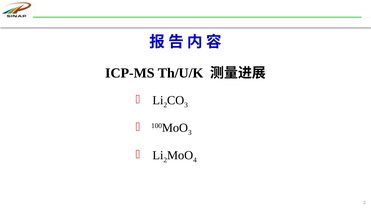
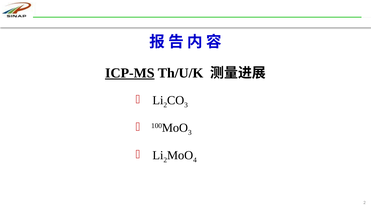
ICP-MS underline: none -> present (130, 73)
